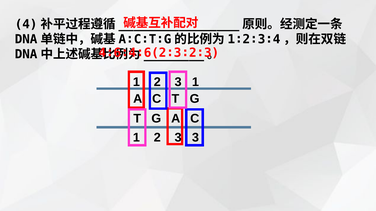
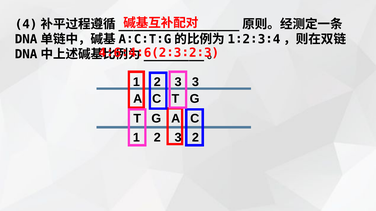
3 1: 1 -> 3 (195, 82)
3: 3 -> 2 (195, 138)
